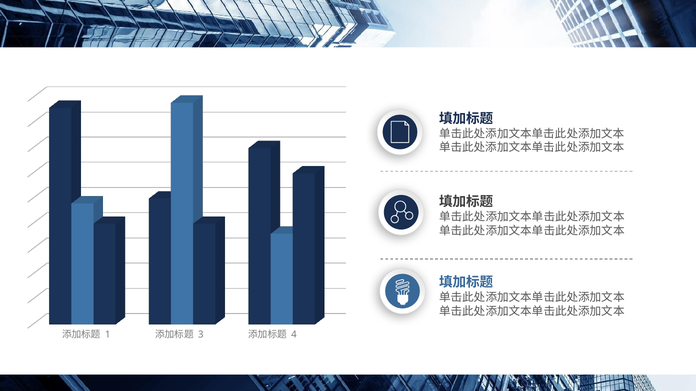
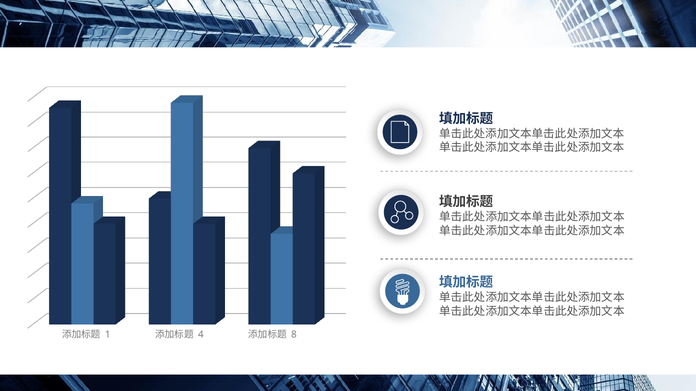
3: 3 -> 4 (201, 335)
4: 4 -> 8 (294, 335)
